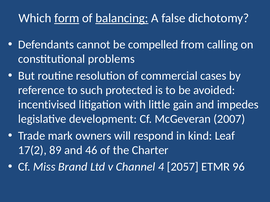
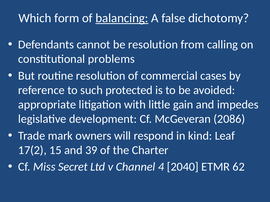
form underline: present -> none (67, 18)
be compelled: compelled -> resolution (153, 45)
incentivised: incentivised -> appropriate (47, 105)
2007: 2007 -> 2086 (229, 119)
89: 89 -> 15 (55, 150)
46: 46 -> 39 (91, 150)
Brand: Brand -> Secret (73, 167)
2057: 2057 -> 2040 (183, 167)
96: 96 -> 62 (239, 167)
